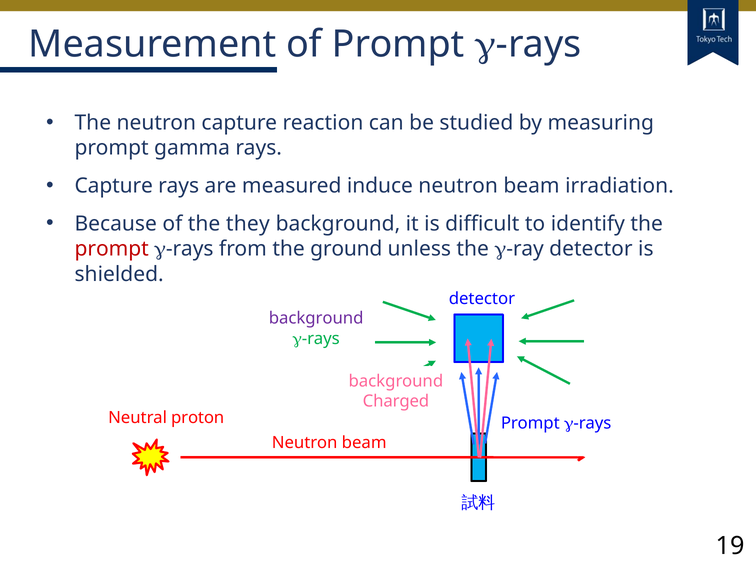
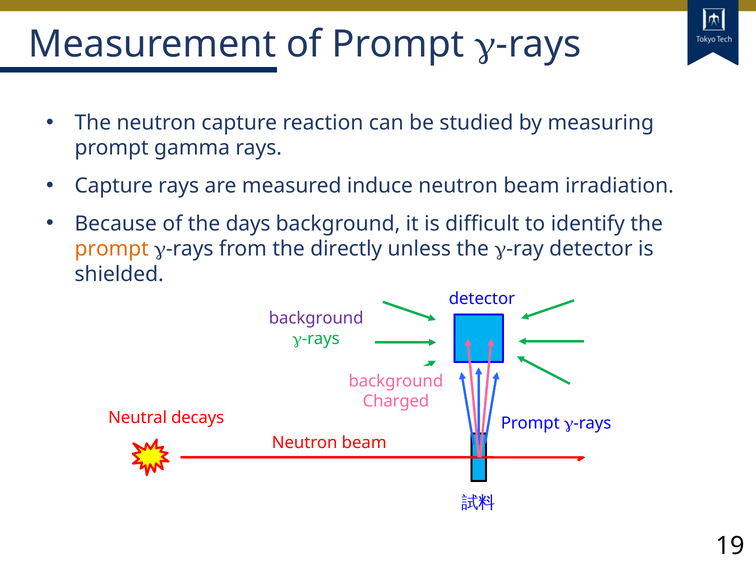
they: they -> days (248, 224)
prompt colour: red -> orange (112, 249)
ground: ground -> directly (346, 249)
proton: proton -> decays (198, 418)
